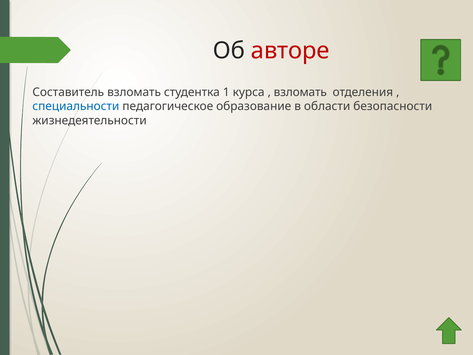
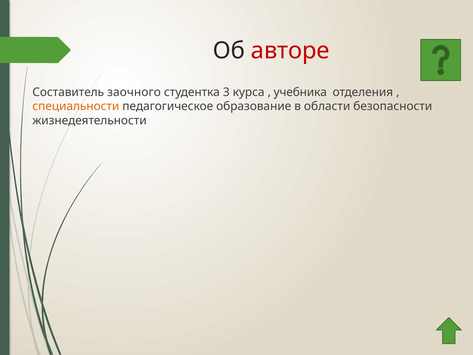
Составитель взломать: взломать -> заочного (134, 92)
1: 1 -> 3 (226, 92)
взломать: взломать -> учебника (300, 92)
специальности colour: blue -> orange (76, 106)
